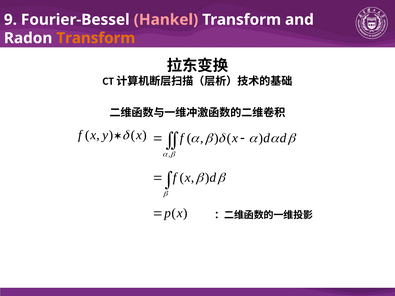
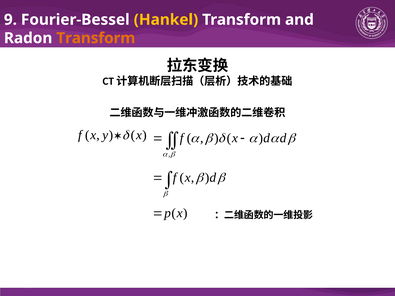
Hankel colour: pink -> yellow (166, 20)
